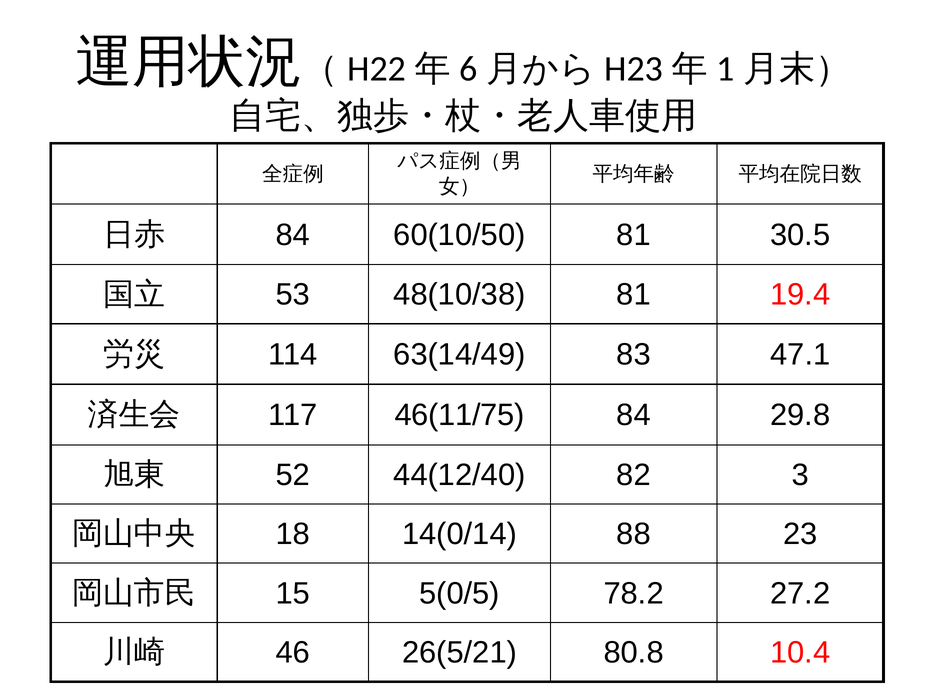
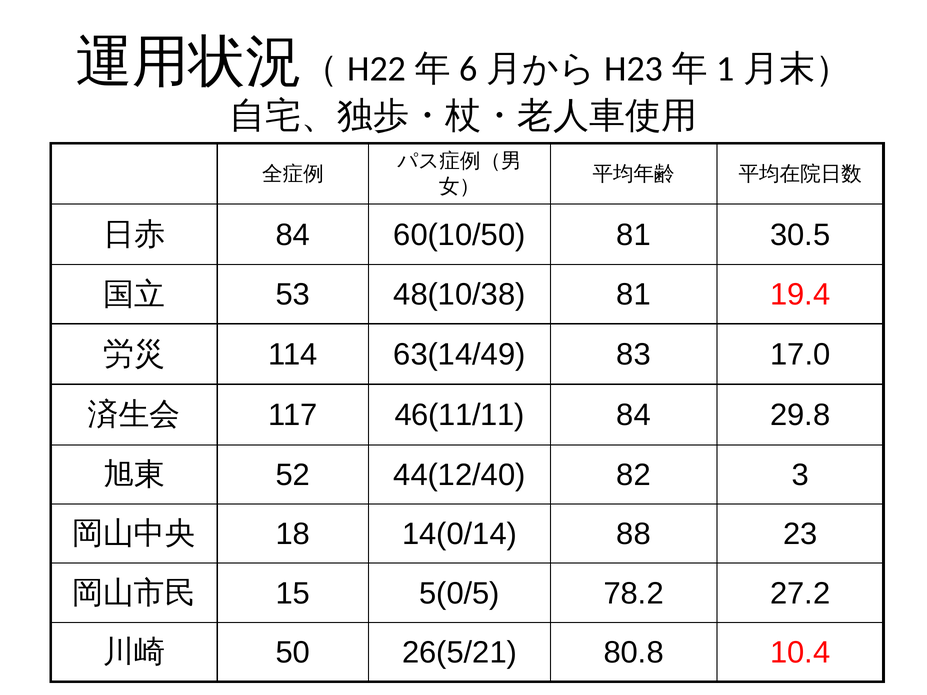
47.1: 47.1 -> 17.0 (800, 355)
46(11/75: 46(11/75 -> 46(11/11 (460, 415)
46: 46 -> 50 (293, 653)
